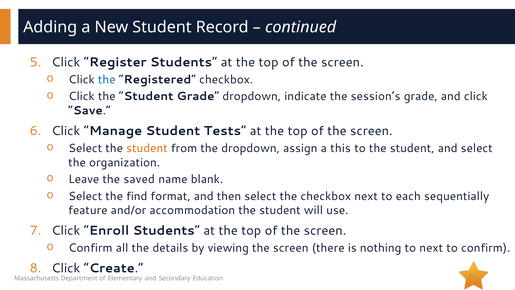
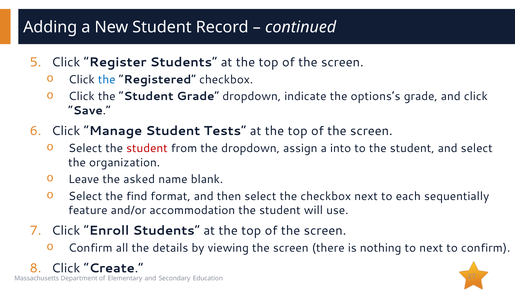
session’s: session’s -> options’s (376, 96)
student colour: orange -> red (147, 148)
this: this -> into (341, 148)
saved: saved -> asked (139, 179)
